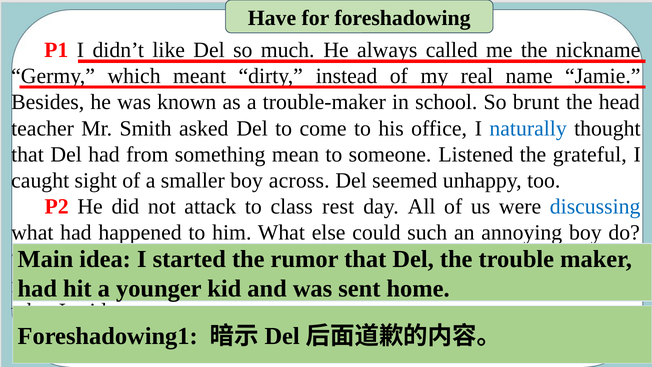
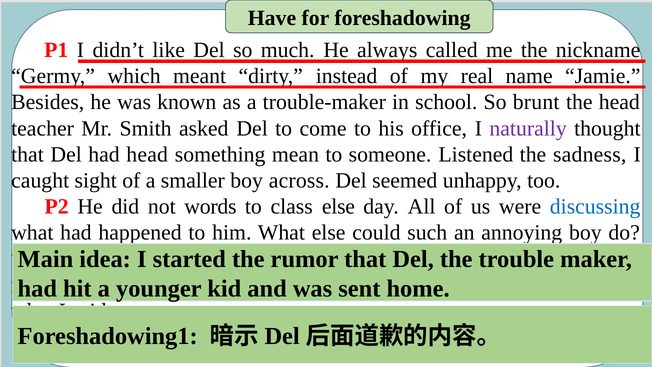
naturally colour: blue -> purple (528, 128)
had from: from -> head (147, 154)
grateful: grateful -> sadness (590, 154)
attack: attack -> words (210, 207)
class rest: rest -> else (338, 207)
